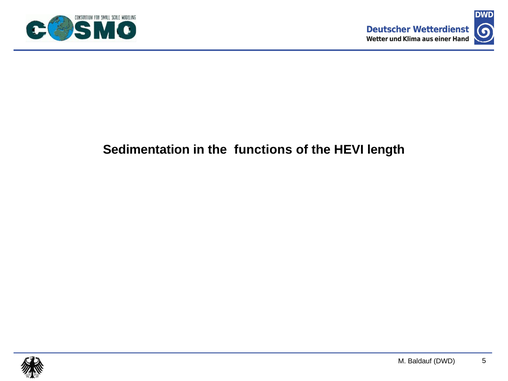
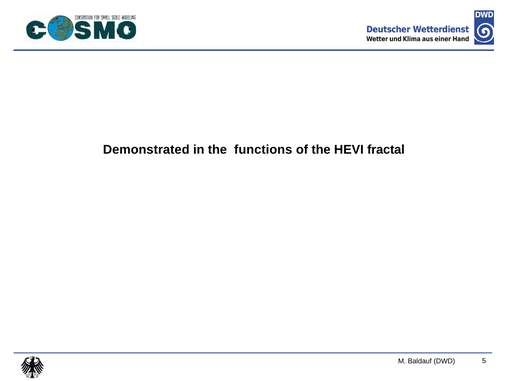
Sedimentation: Sedimentation -> Demonstrated (146, 149)
length: length -> fractal (386, 149)
